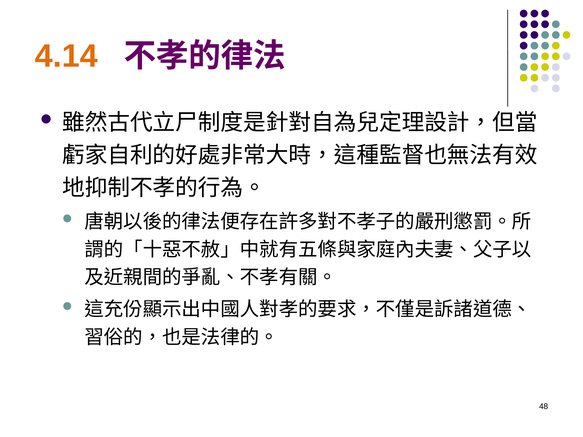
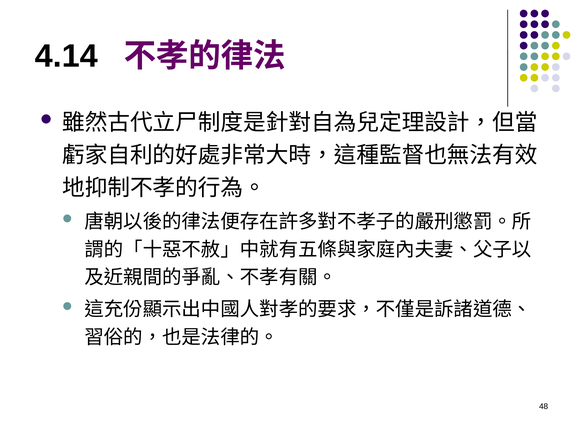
4.14 colour: orange -> black (66, 56)
